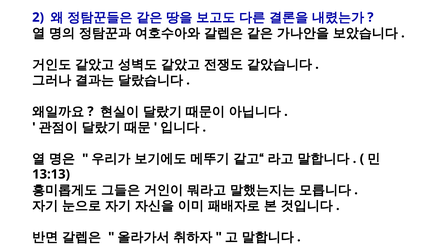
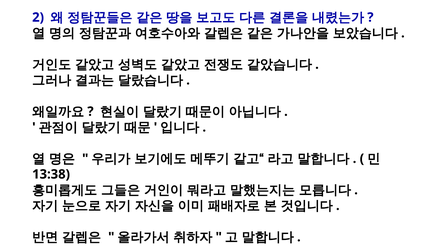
13:13: 13:13 -> 13:38 (51, 174)
